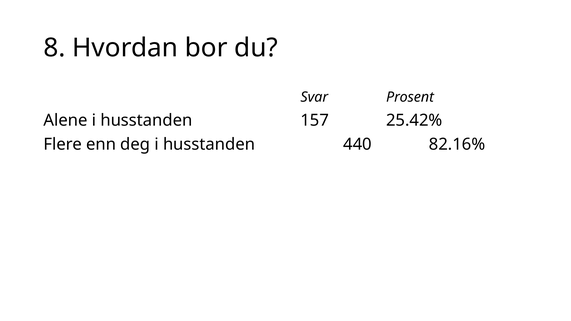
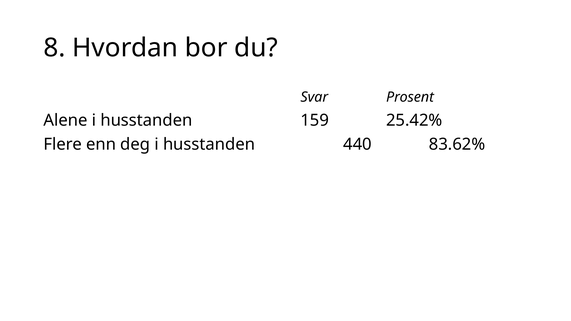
157: 157 -> 159 (315, 120)
82.16%: 82.16% -> 83.62% (457, 144)
